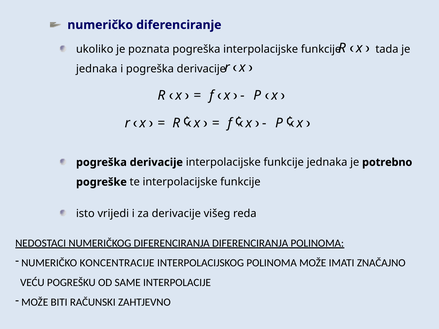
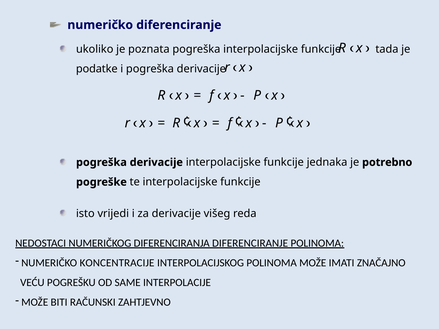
jednaka: jednaka -> podatke (97, 69)
DIFERENCIRANJA DIFERENCIRANJA: DIFERENCIRANJA -> DIFERENCIRANJE (250, 243)
